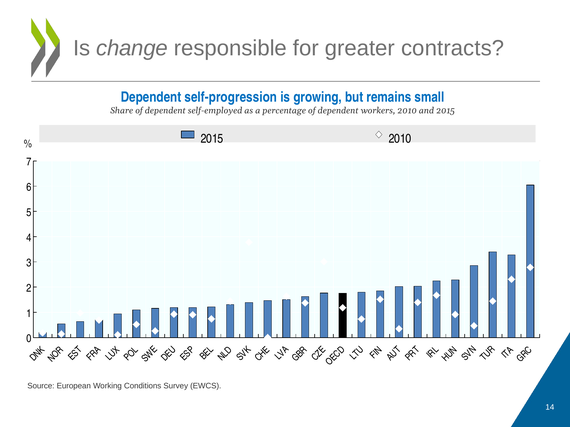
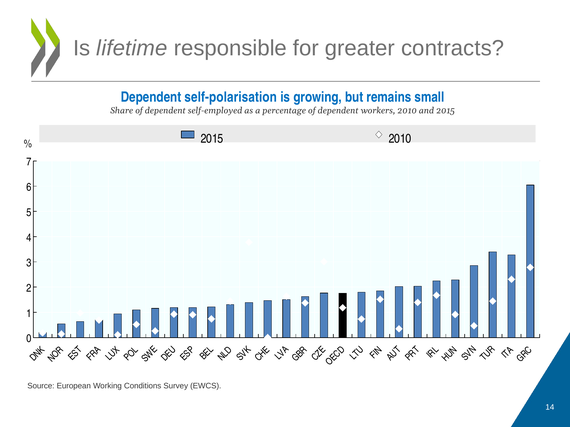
change: change -> lifetime (132, 48)
self-progression: self-progression -> self-polarisation (231, 97)
